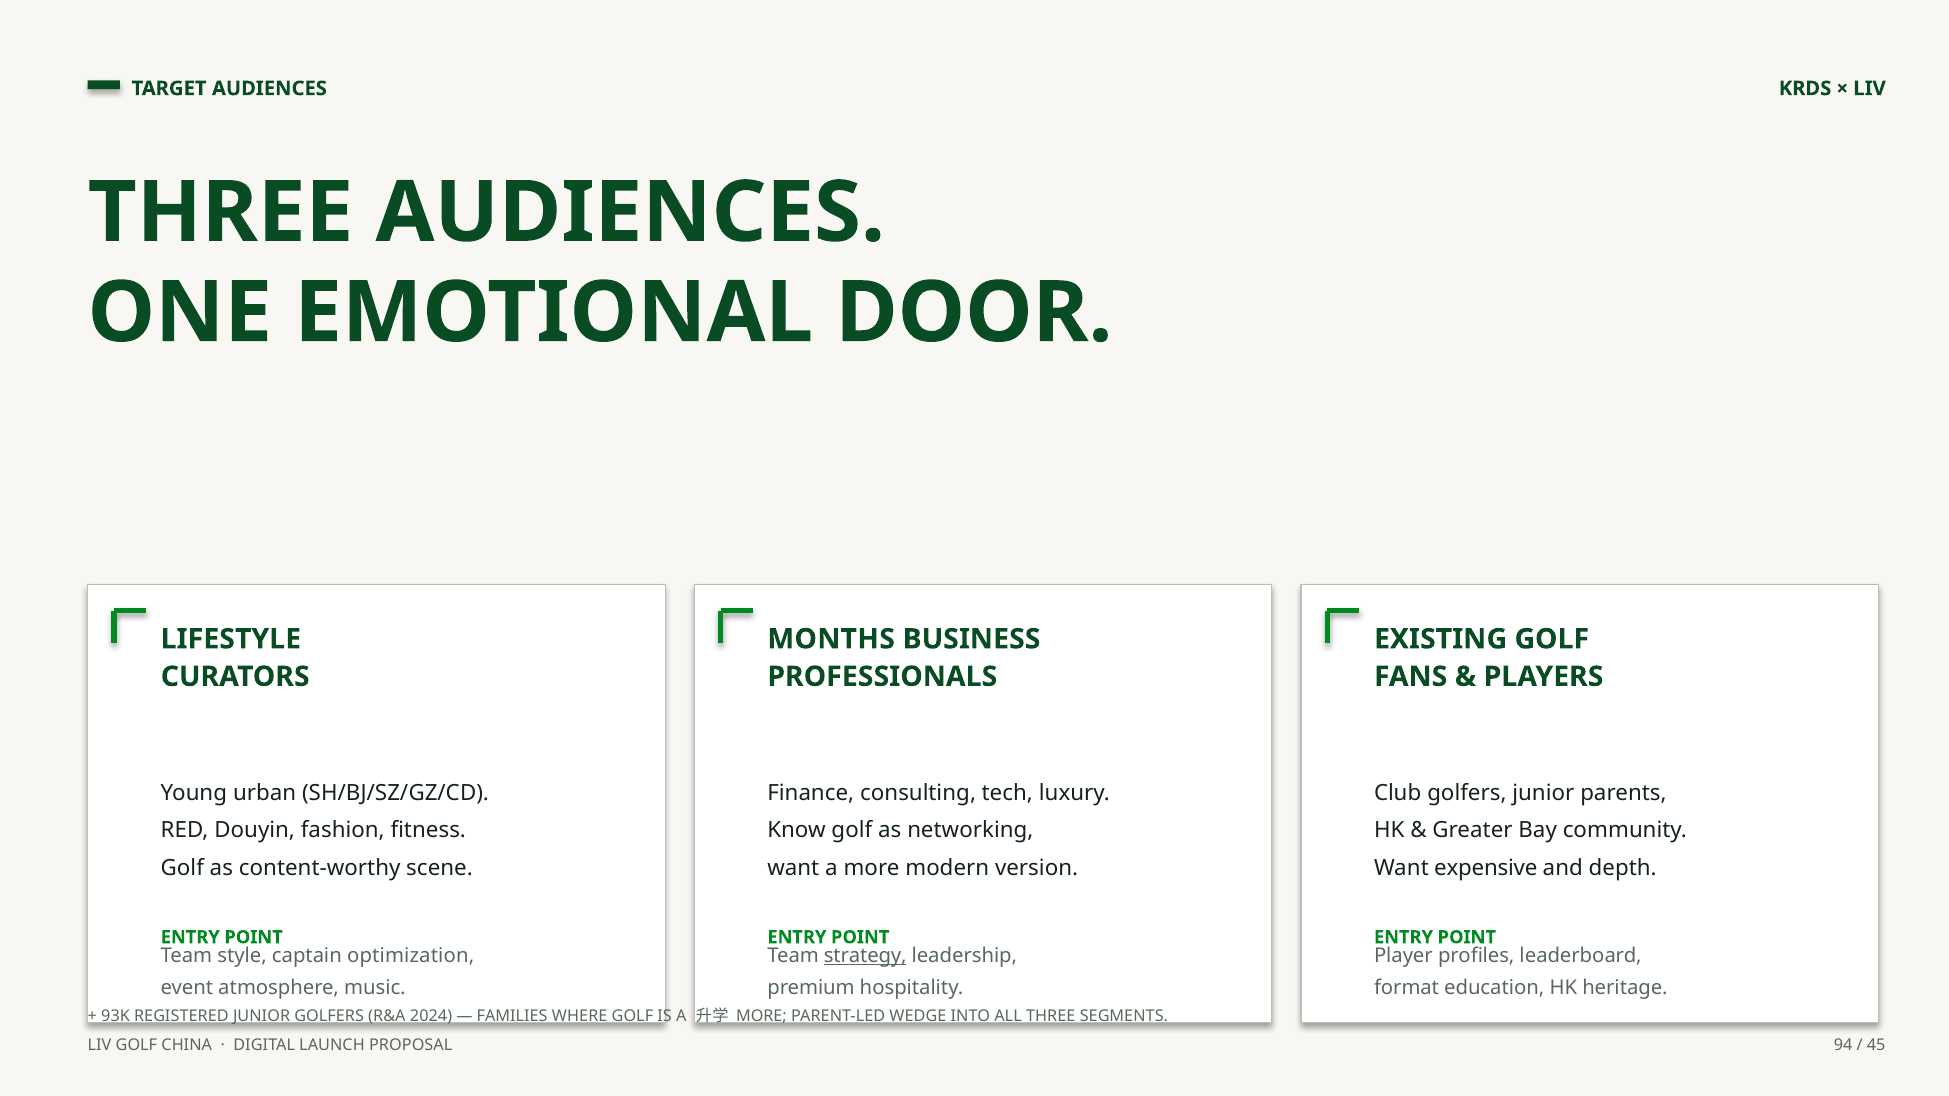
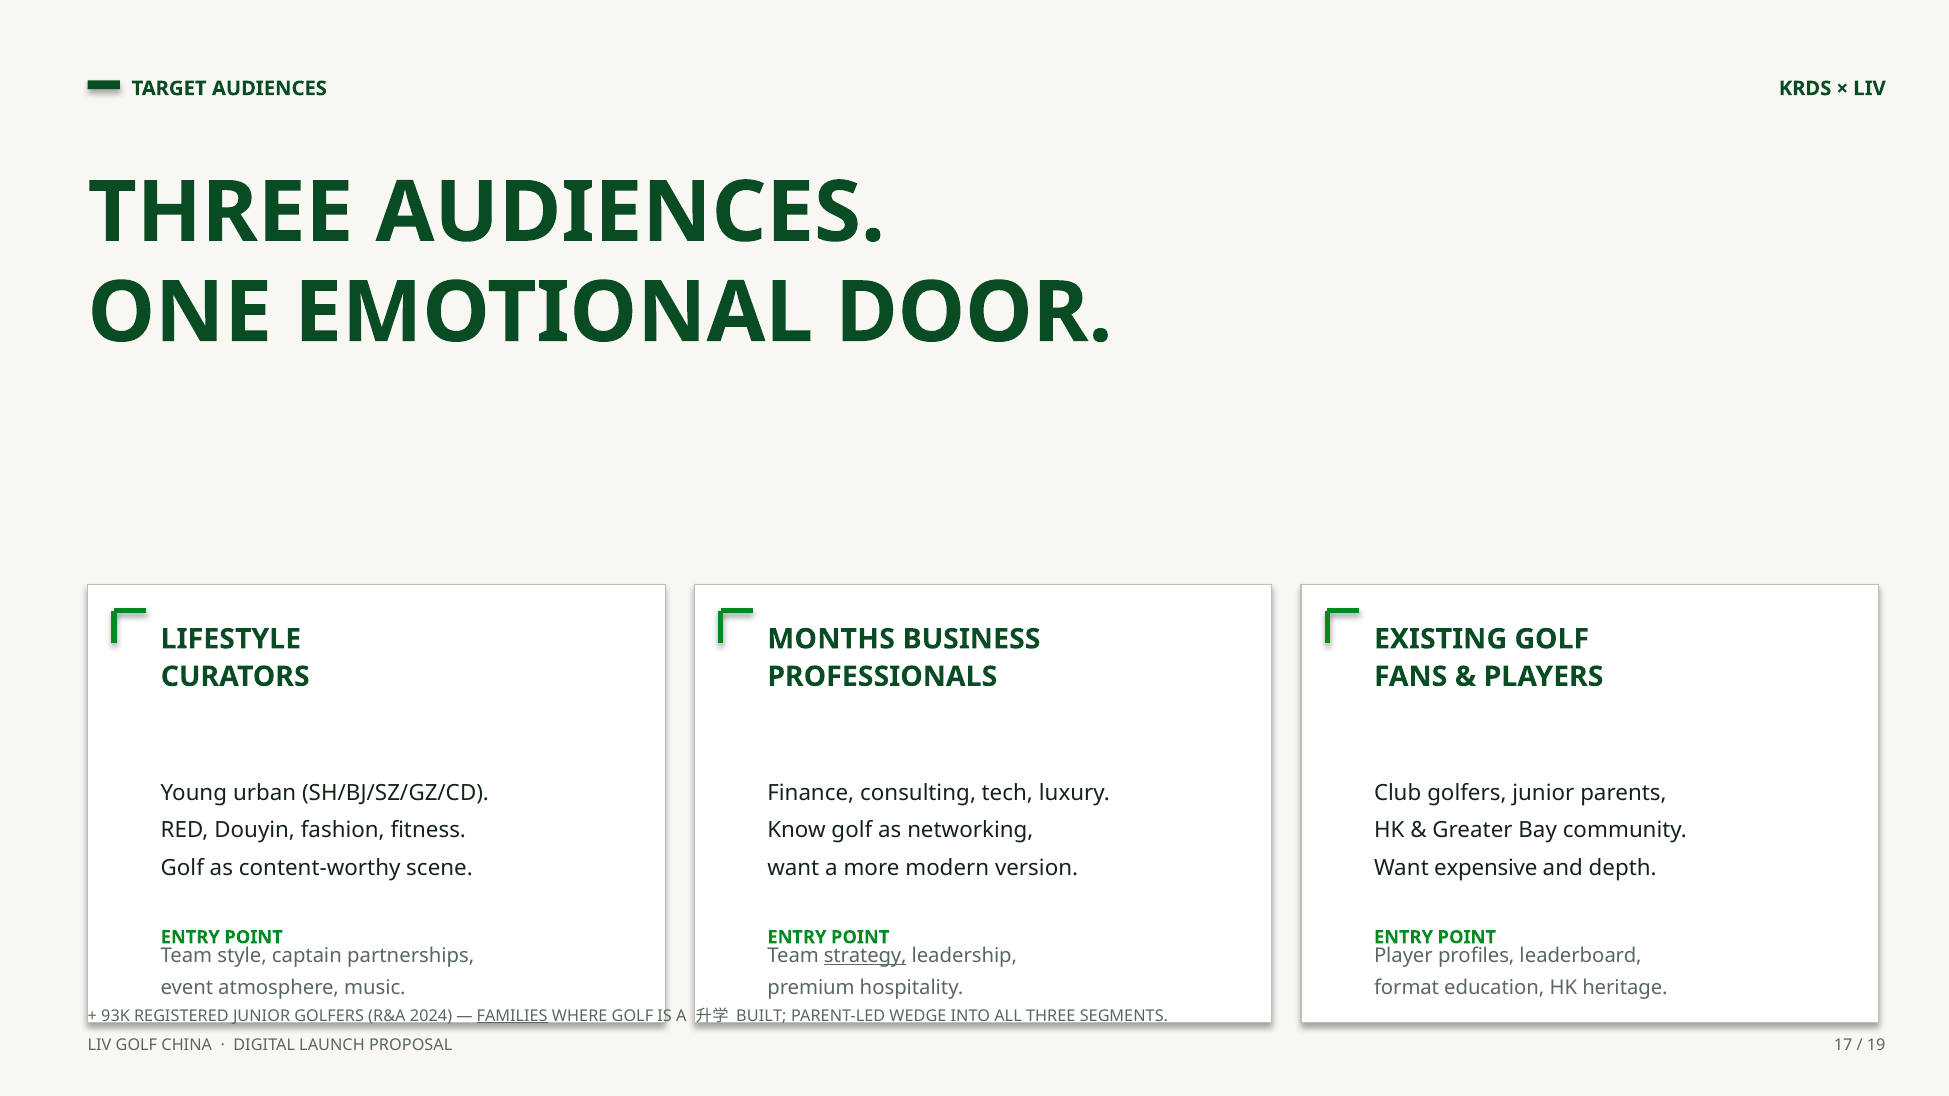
optimization: optimization -> partnerships (411, 956)
FAMILIES underline: none -> present (512, 1016)
MORE: MORE -> BUILT (761, 1016)
94: 94 -> 17 (1843, 1045)
45: 45 -> 19 (1876, 1045)
